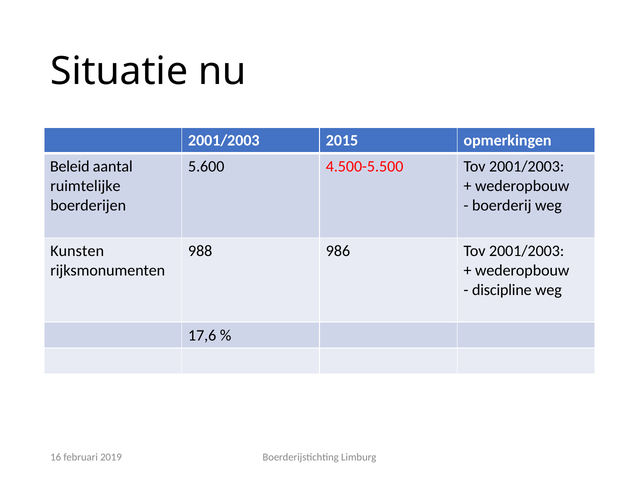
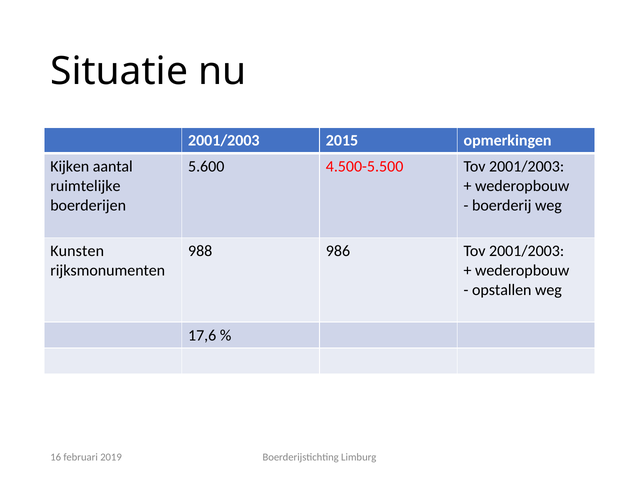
Beleid: Beleid -> Kijken (70, 167)
discipline: discipline -> opstallen (502, 290)
